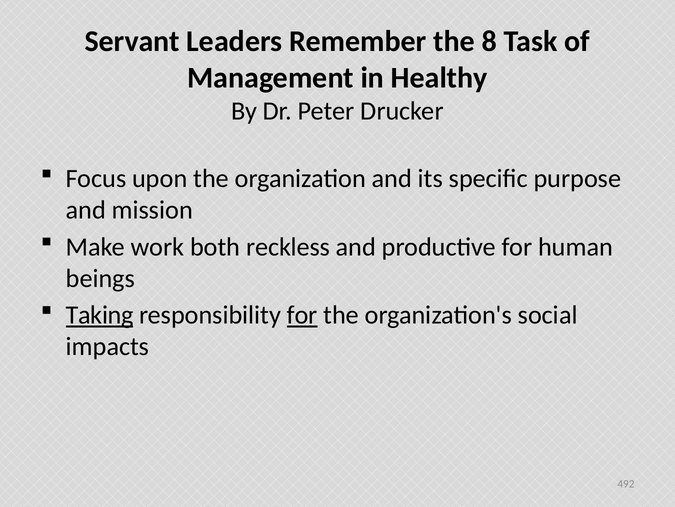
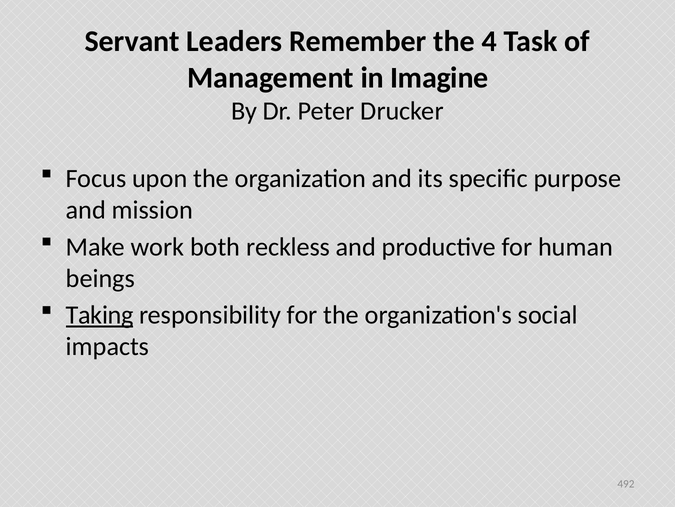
8: 8 -> 4 (489, 41)
Healthy: Healthy -> Imagine (439, 78)
for underline: present -> none (302, 315)
